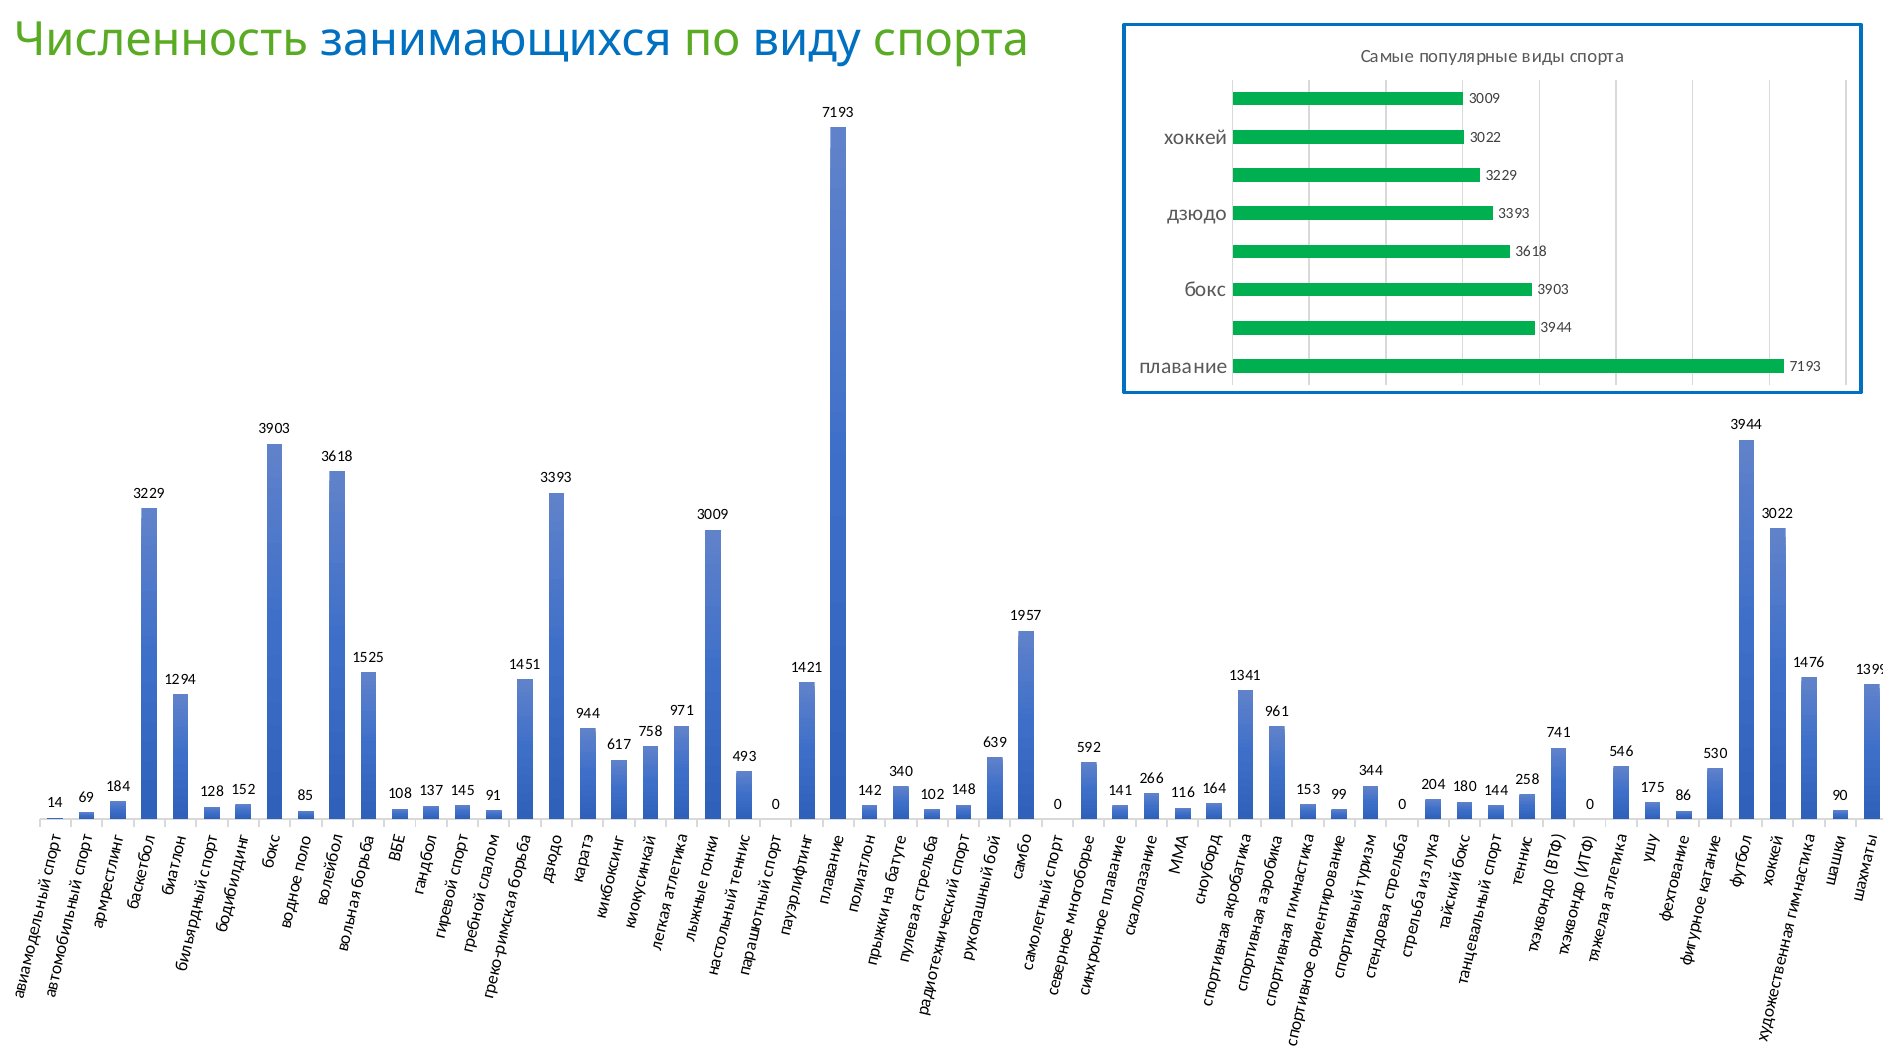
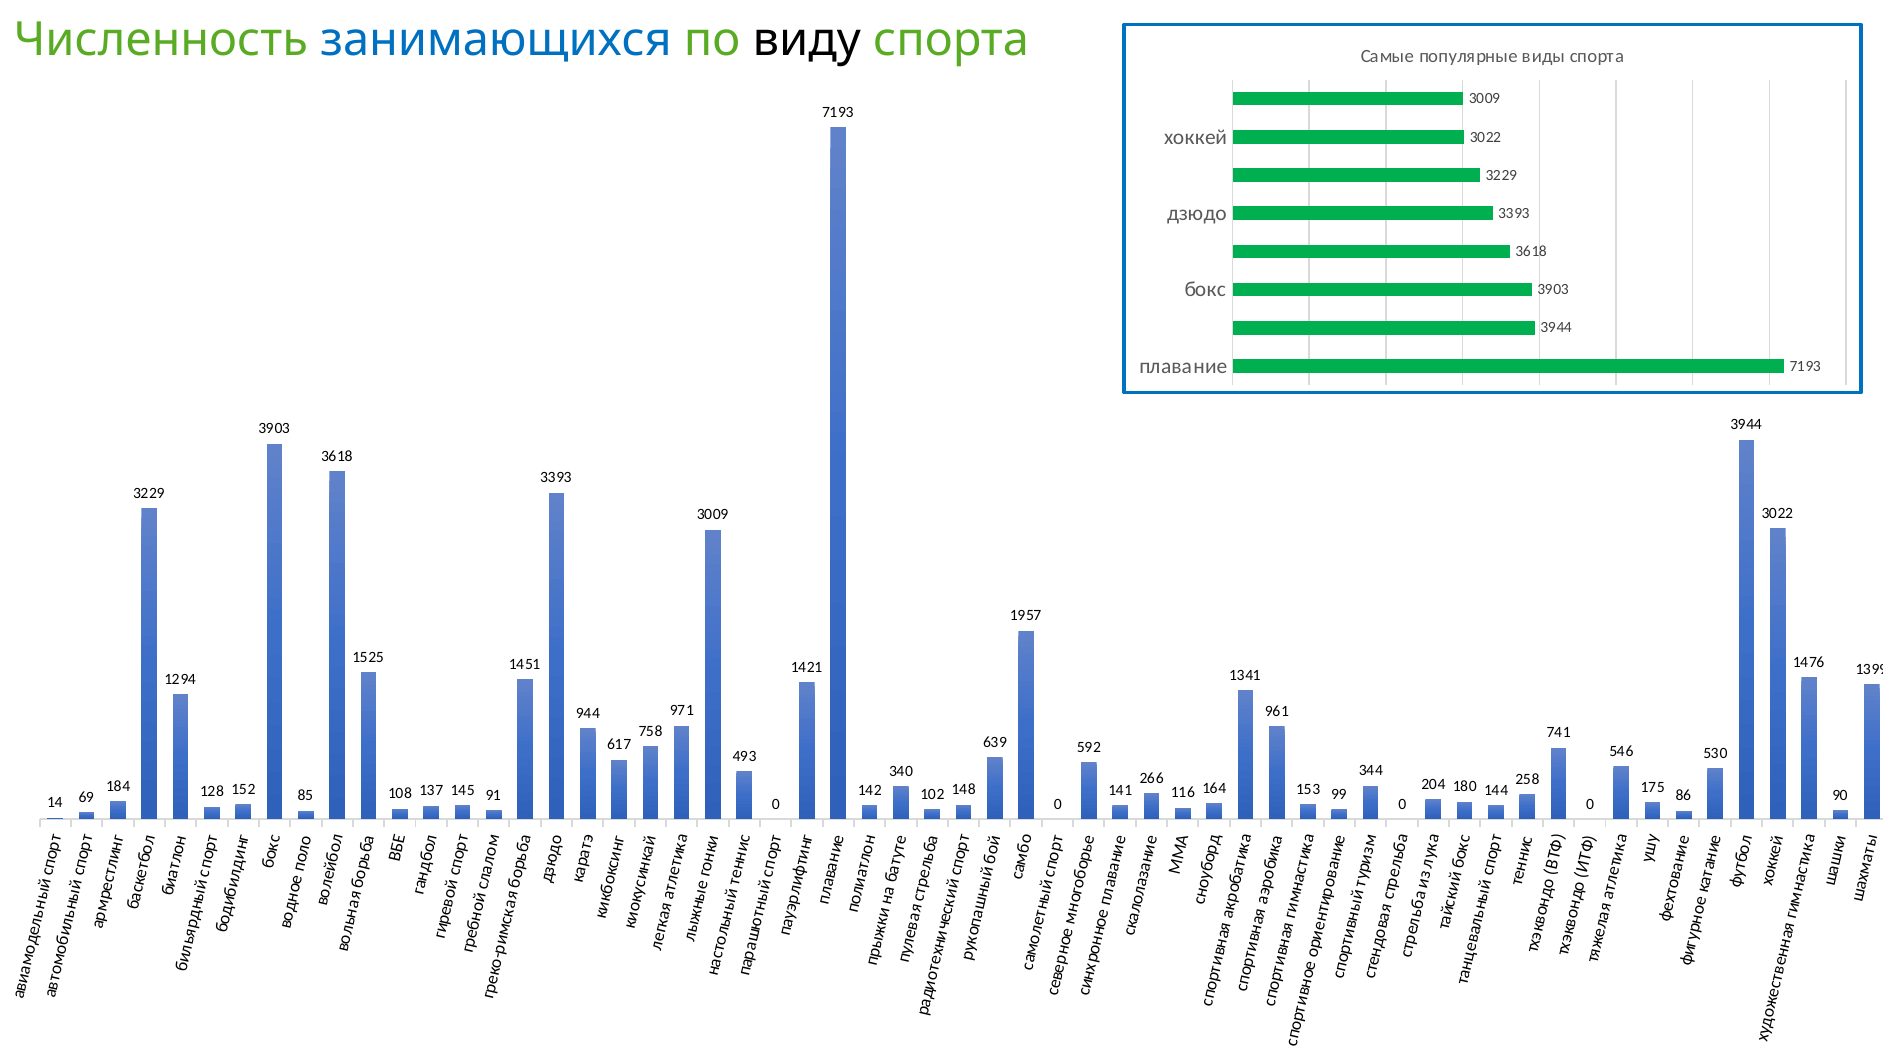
виду colour: blue -> black (807, 40)
